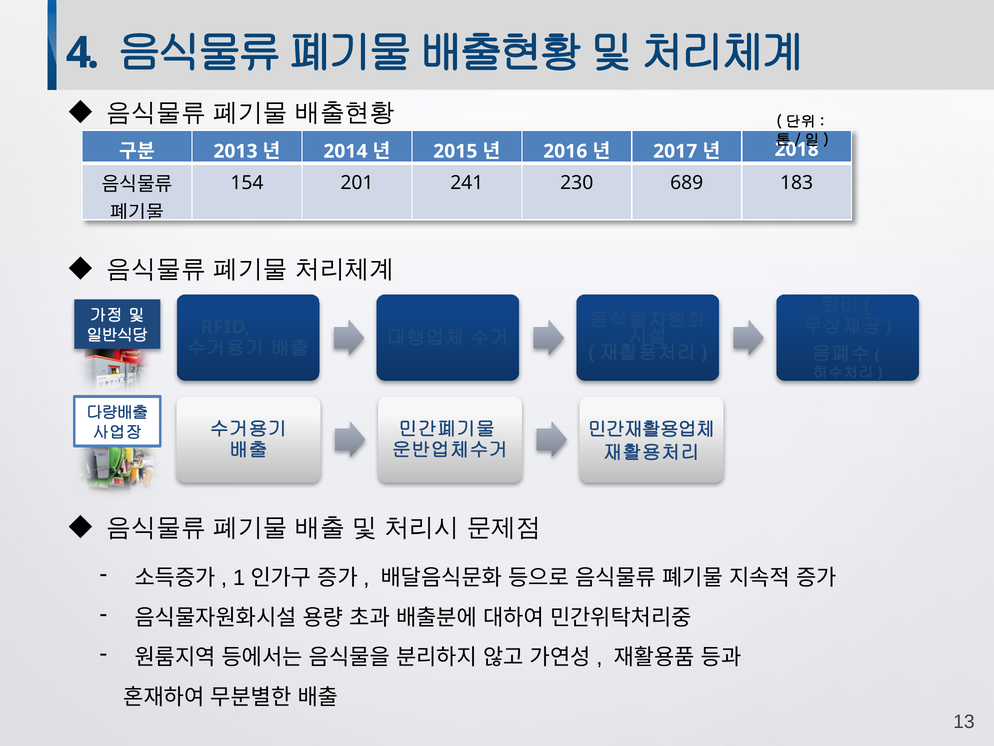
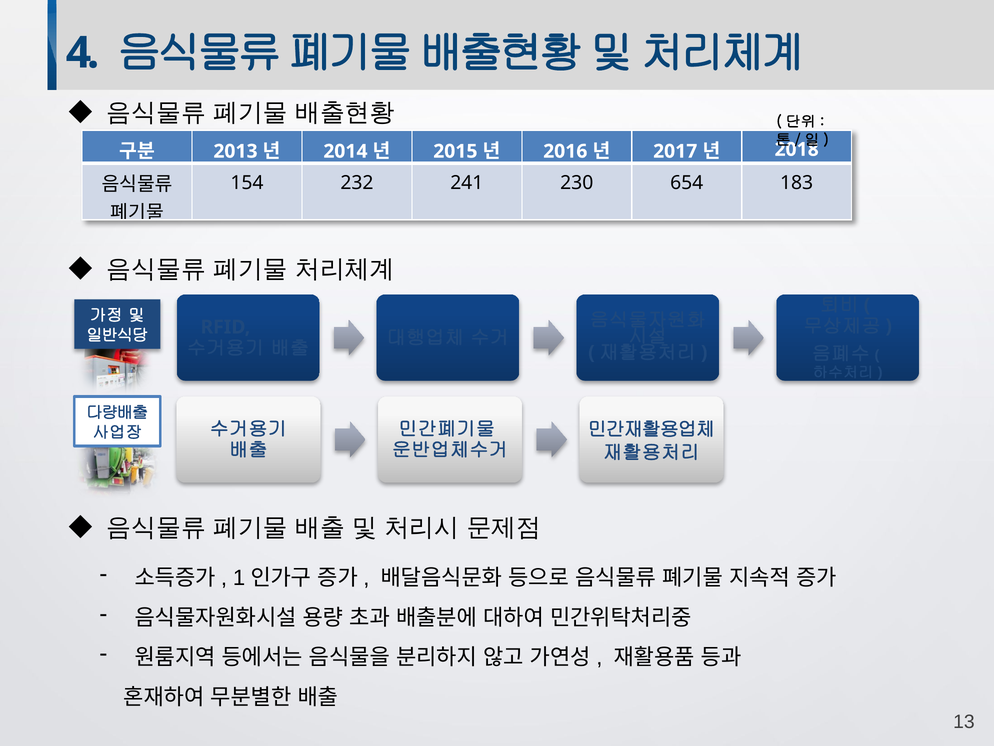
201: 201 -> 232 (357, 183)
689: 689 -> 654 (687, 183)
